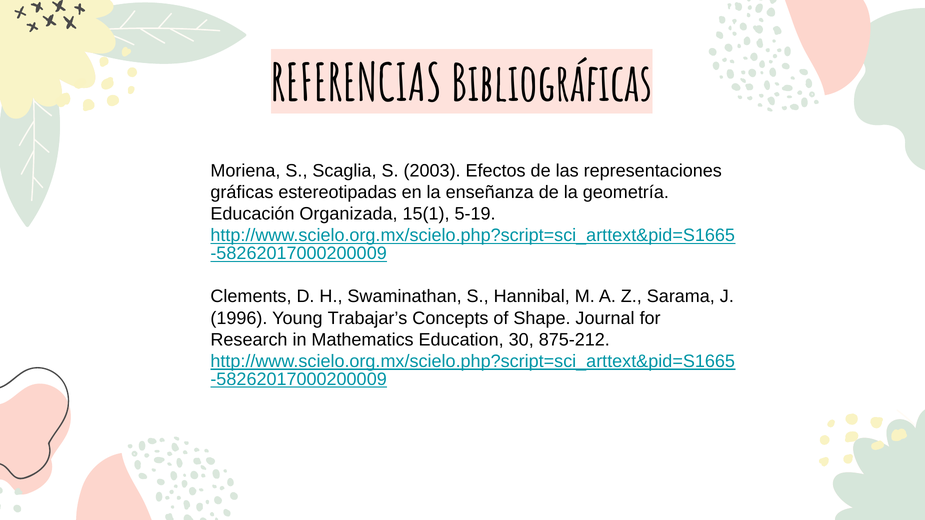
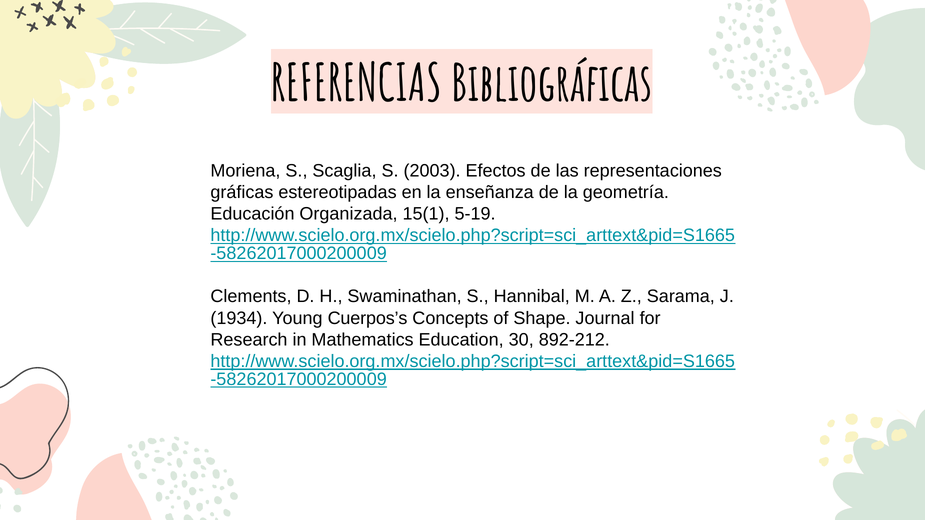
1996: 1996 -> 1934 (239, 318)
Trabajar’s: Trabajar’s -> Cuerpos’s (368, 318)
875-212: 875-212 -> 892-212 (574, 340)
